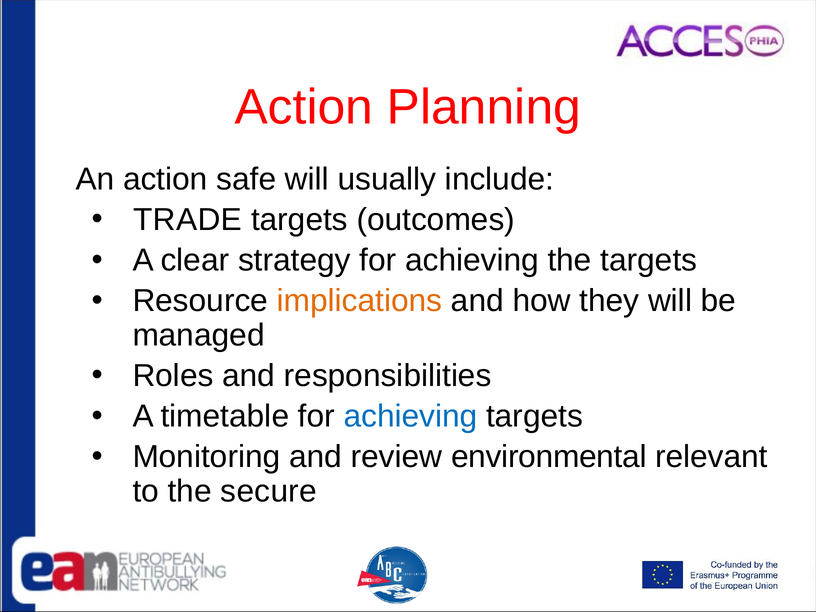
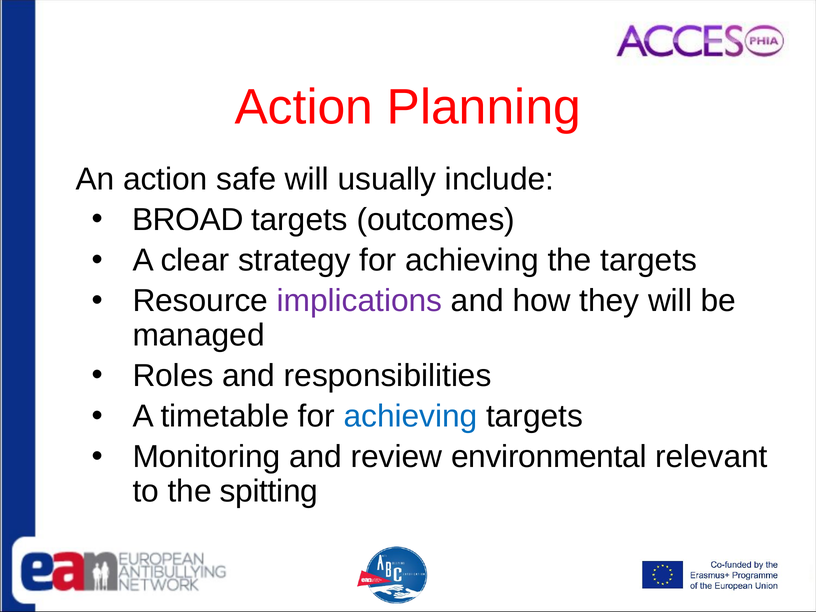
TRADE: TRADE -> BROAD (188, 220)
implications colour: orange -> purple (360, 301)
secure: secure -> spitting (269, 491)
